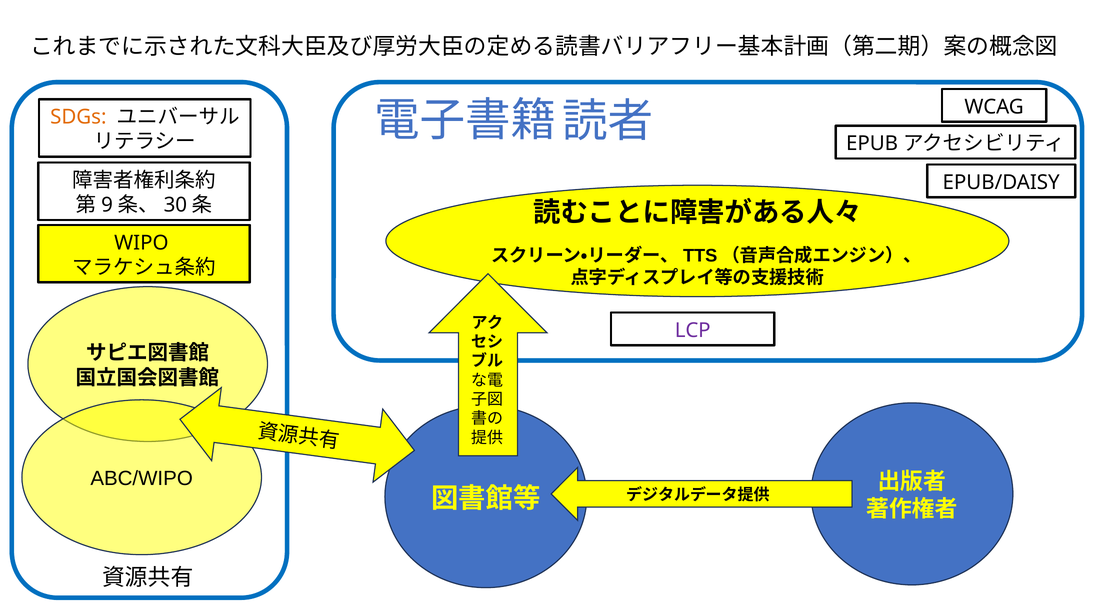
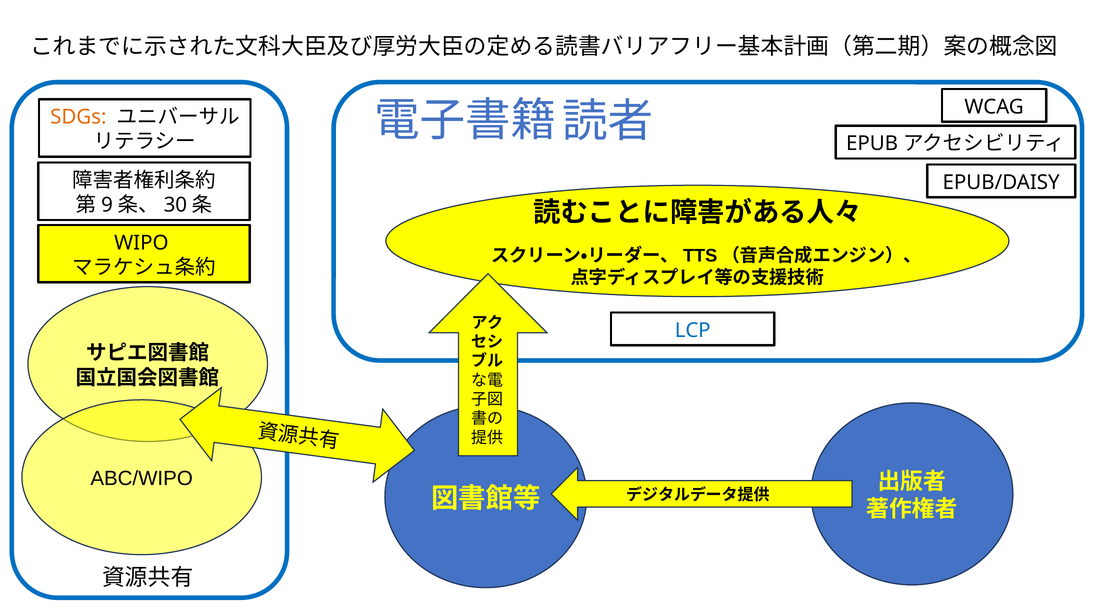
LCP colour: purple -> blue (693, 330)
